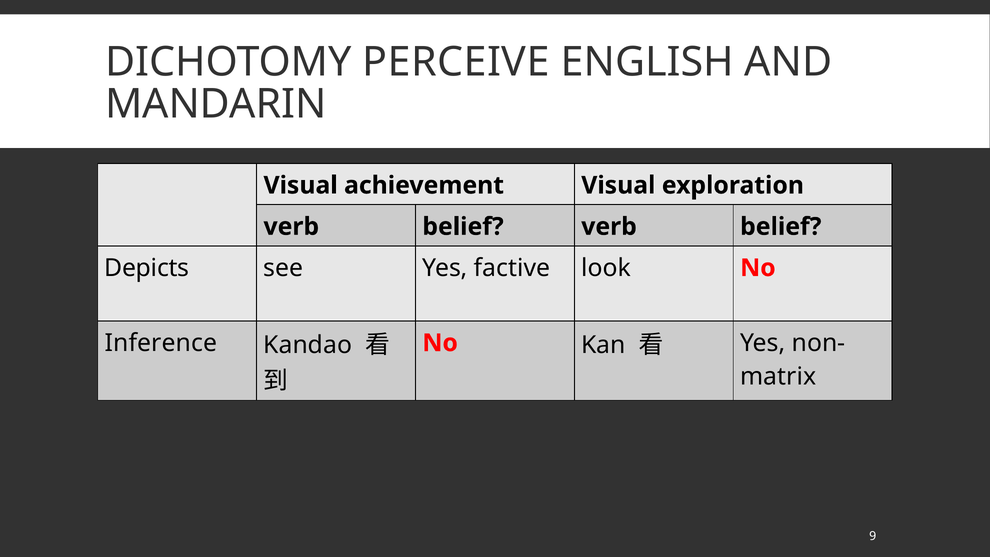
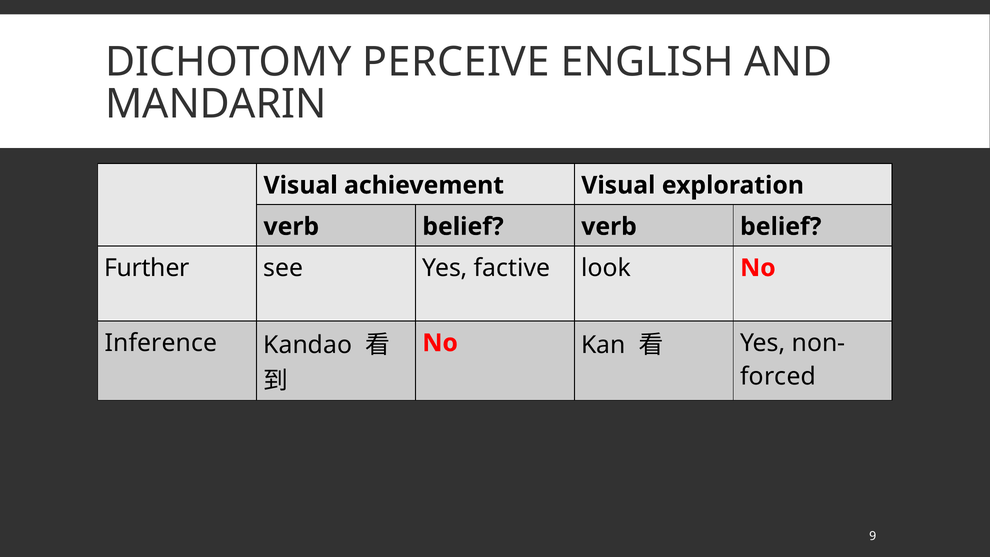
Depicts: Depicts -> Further (147, 268)
matrix: matrix -> forced (778, 377)
